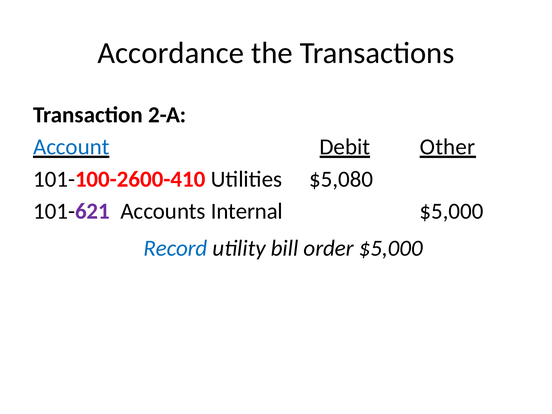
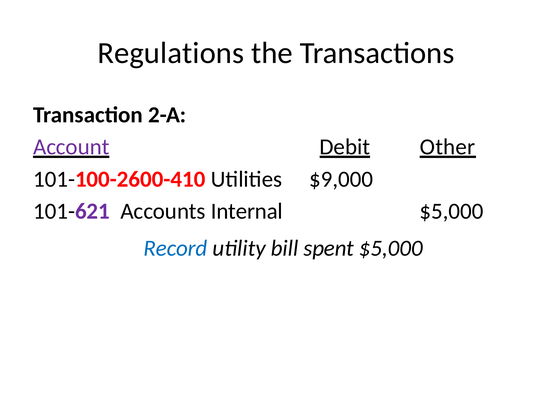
Accordance: Accordance -> Regulations (171, 53)
Account colour: blue -> purple (71, 147)
$5,080: $5,080 -> $9,000 (341, 179)
order: order -> spent (329, 248)
